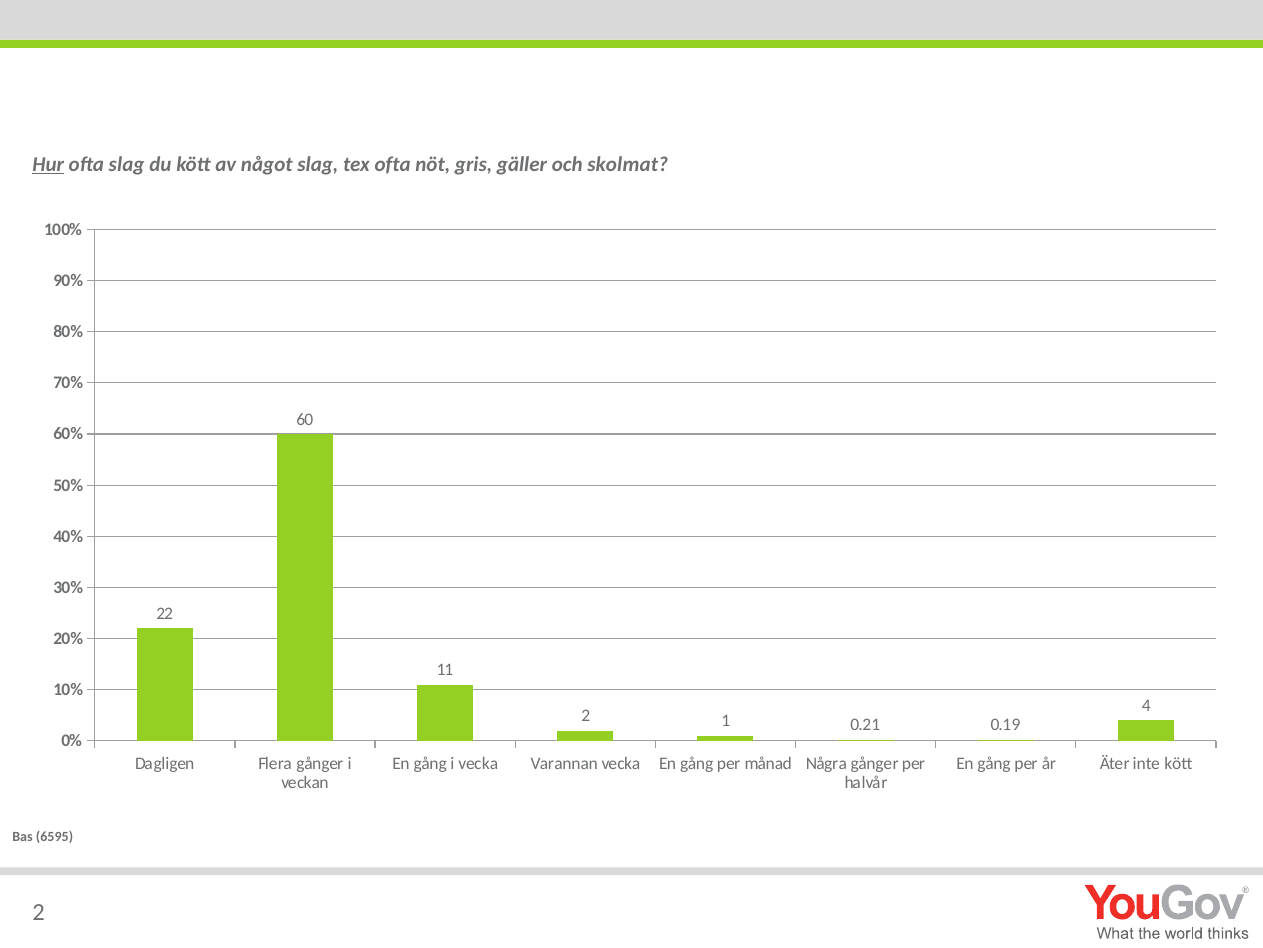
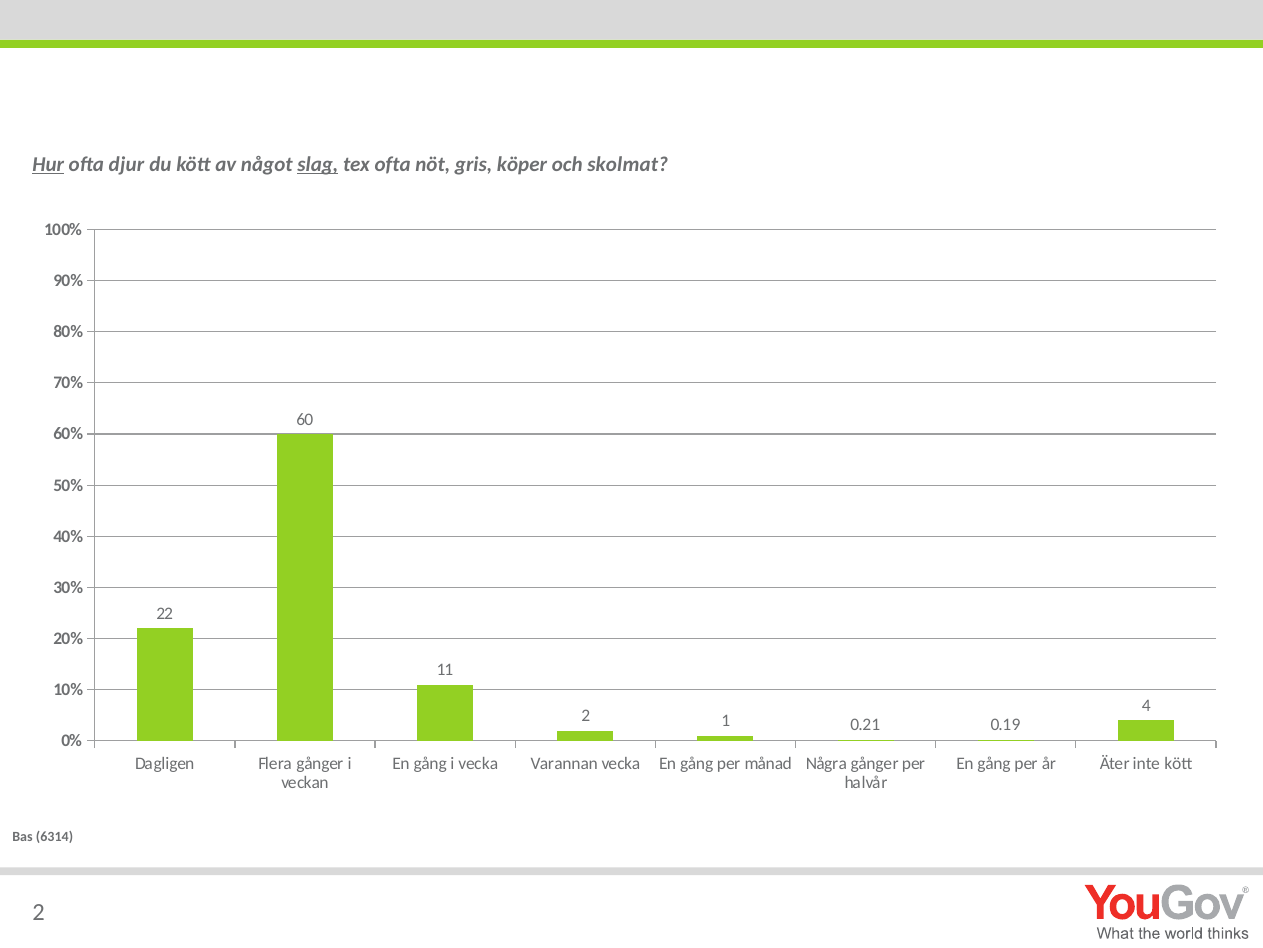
ofta slag: slag -> djur (127, 165)
slag underline: none -> present (318, 165)
gäller: gäller -> köper (522, 165)
6595: 6595 -> 6314 (55, 836)
